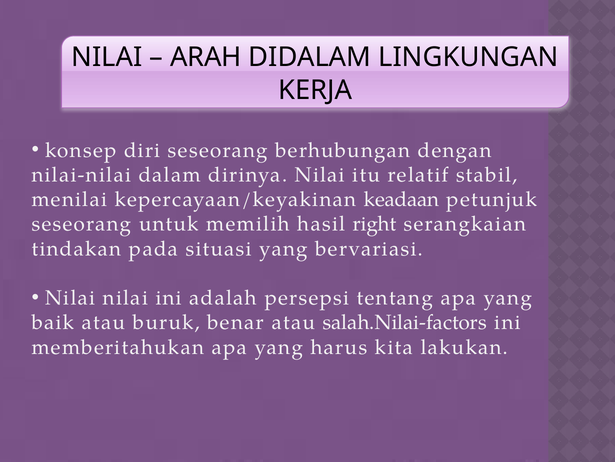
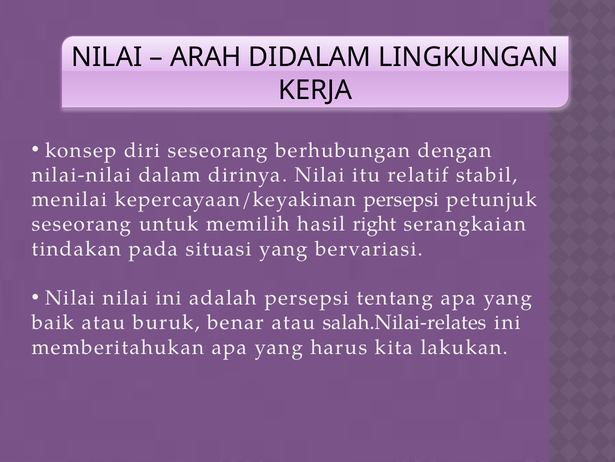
kepercayaan/keyakinan keadaan: keadaan -> persepsi (401, 199)
salah.Nilai-factors: salah.Nilai-factors -> salah.Nilai-relates (405, 322)
